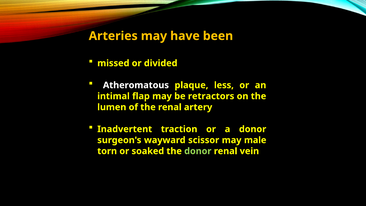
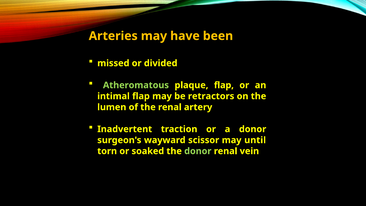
Atheromatous colour: white -> light green (136, 85)
plaque less: less -> flap (224, 85)
male: male -> until (255, 140)
